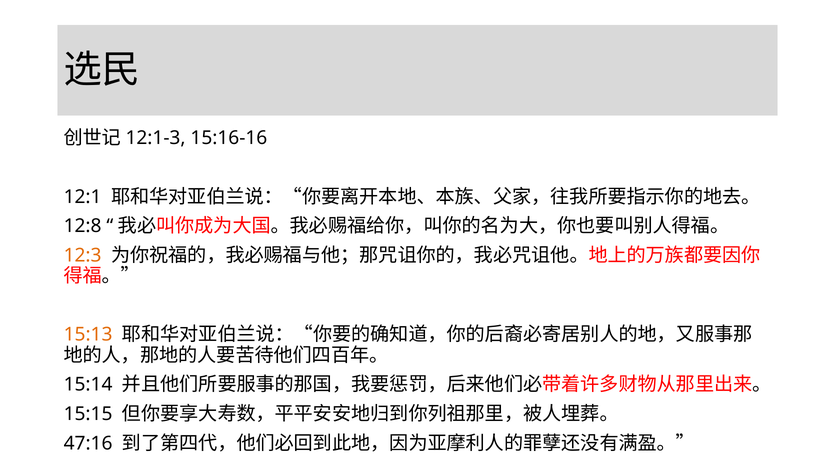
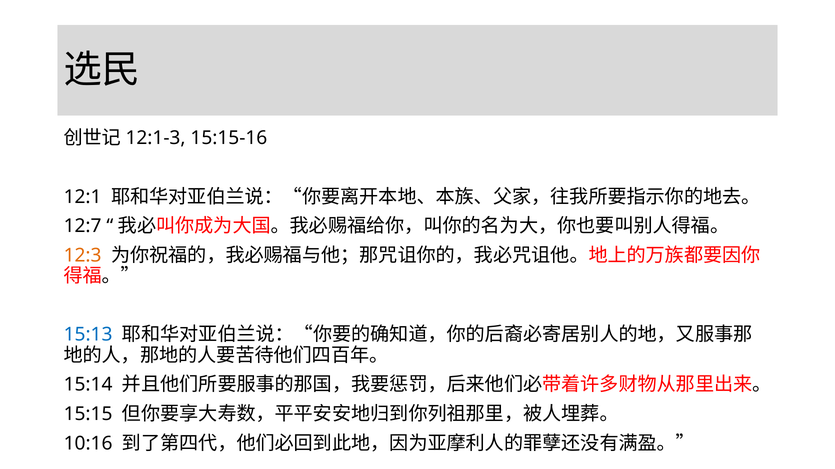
15:16-16: 15:16-16 -> 15:15-16 (229, 138)
12:8: 12:8 -> 12:7 (83, 226)
15:13 colour: orange -> blue (88, 335)
47:16: 47:16 -> 10:16 (88, 444)
